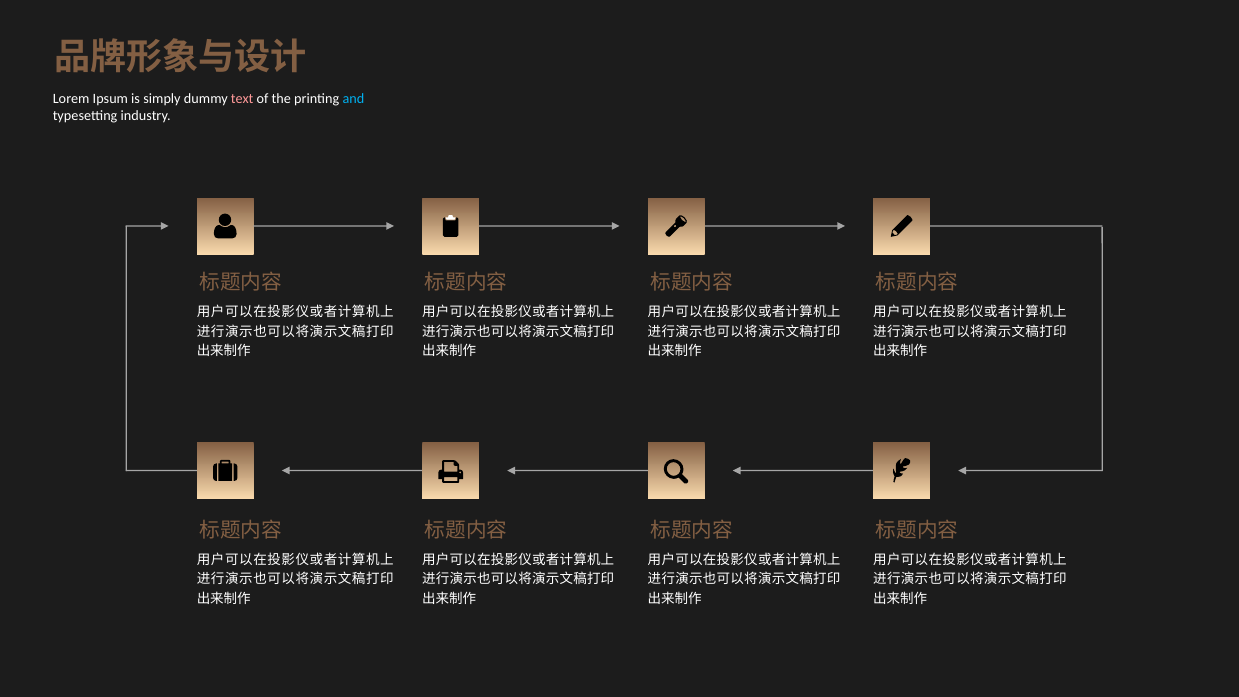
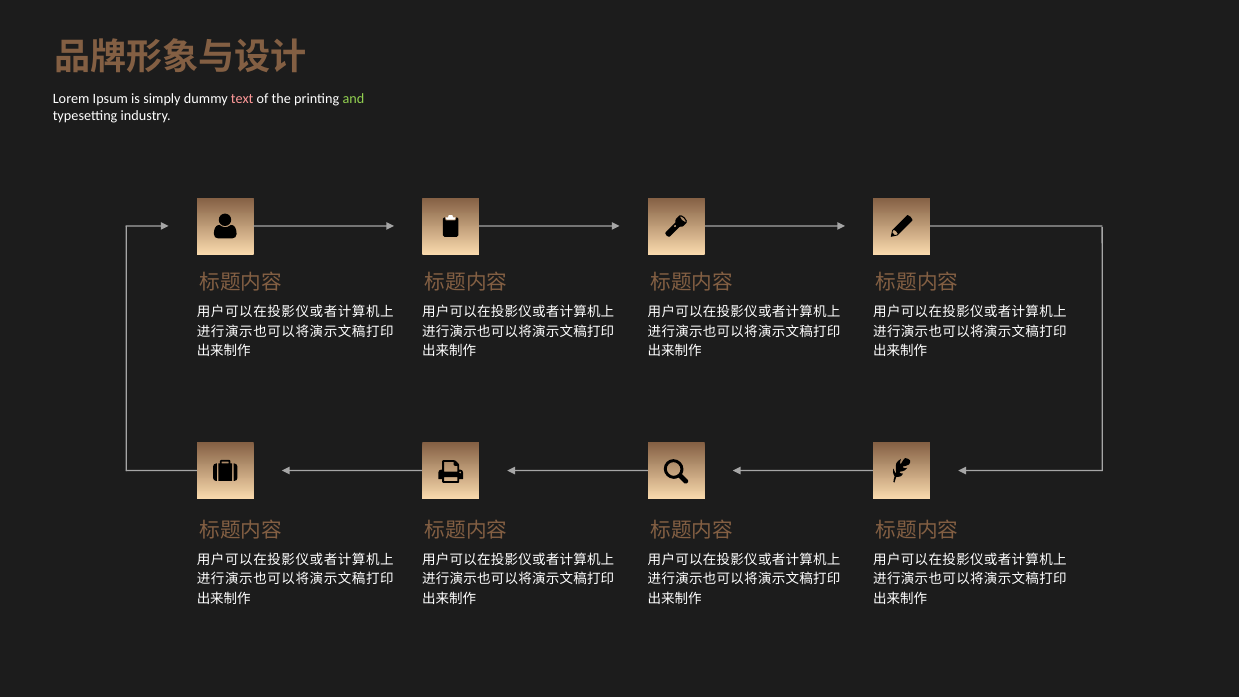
and colour: light blue -> light green (353, 99)
